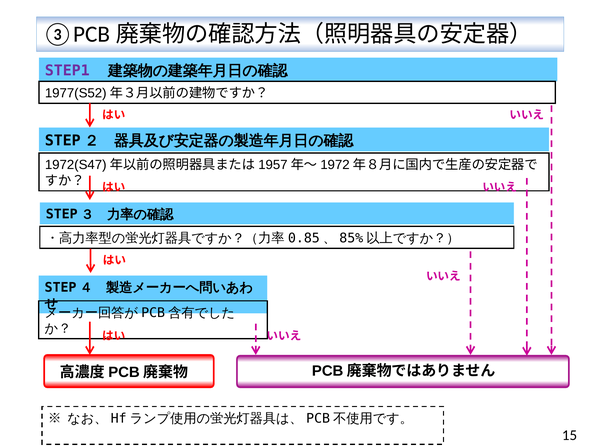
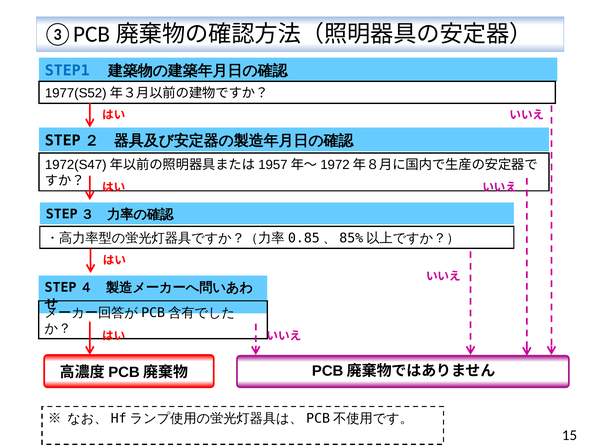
STEP1 colour: purple -> blue (67, 71)
